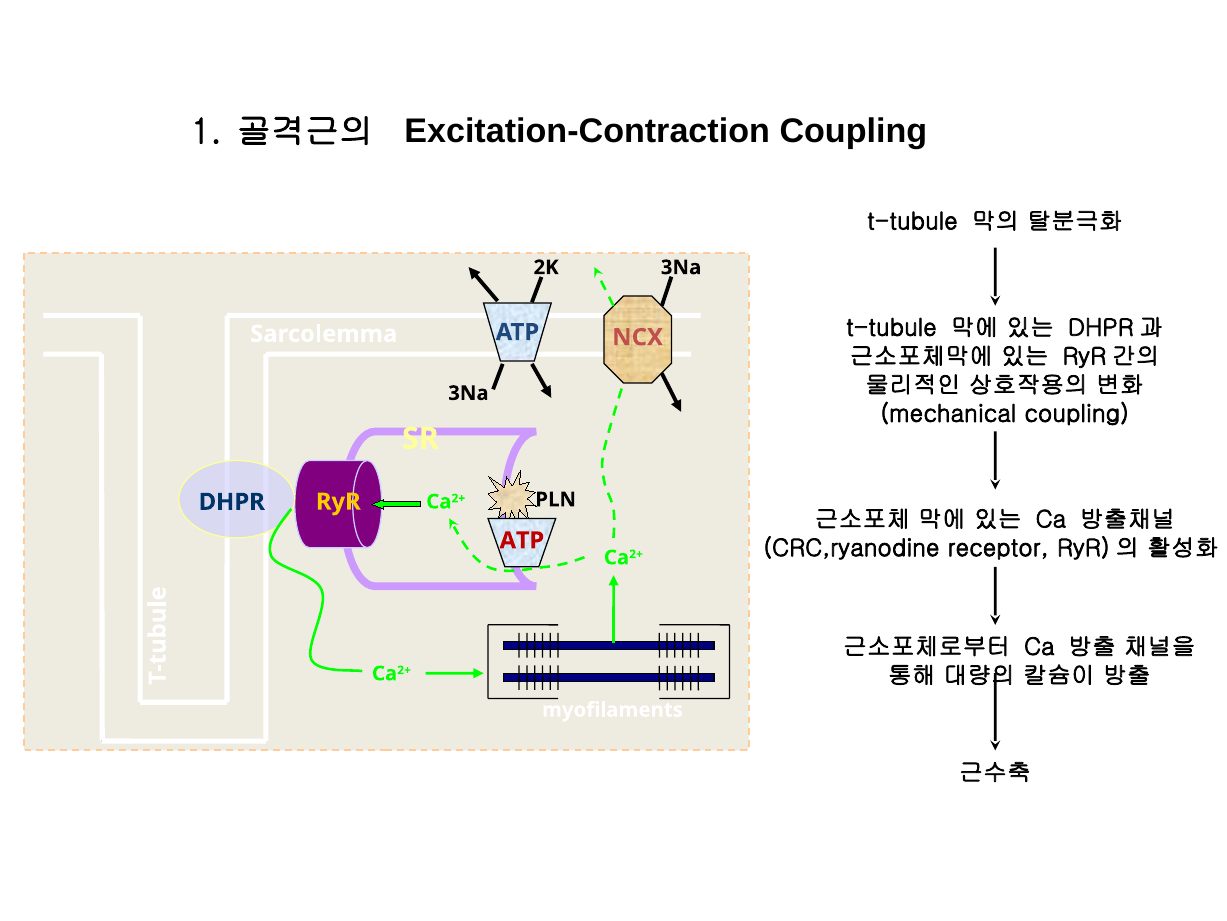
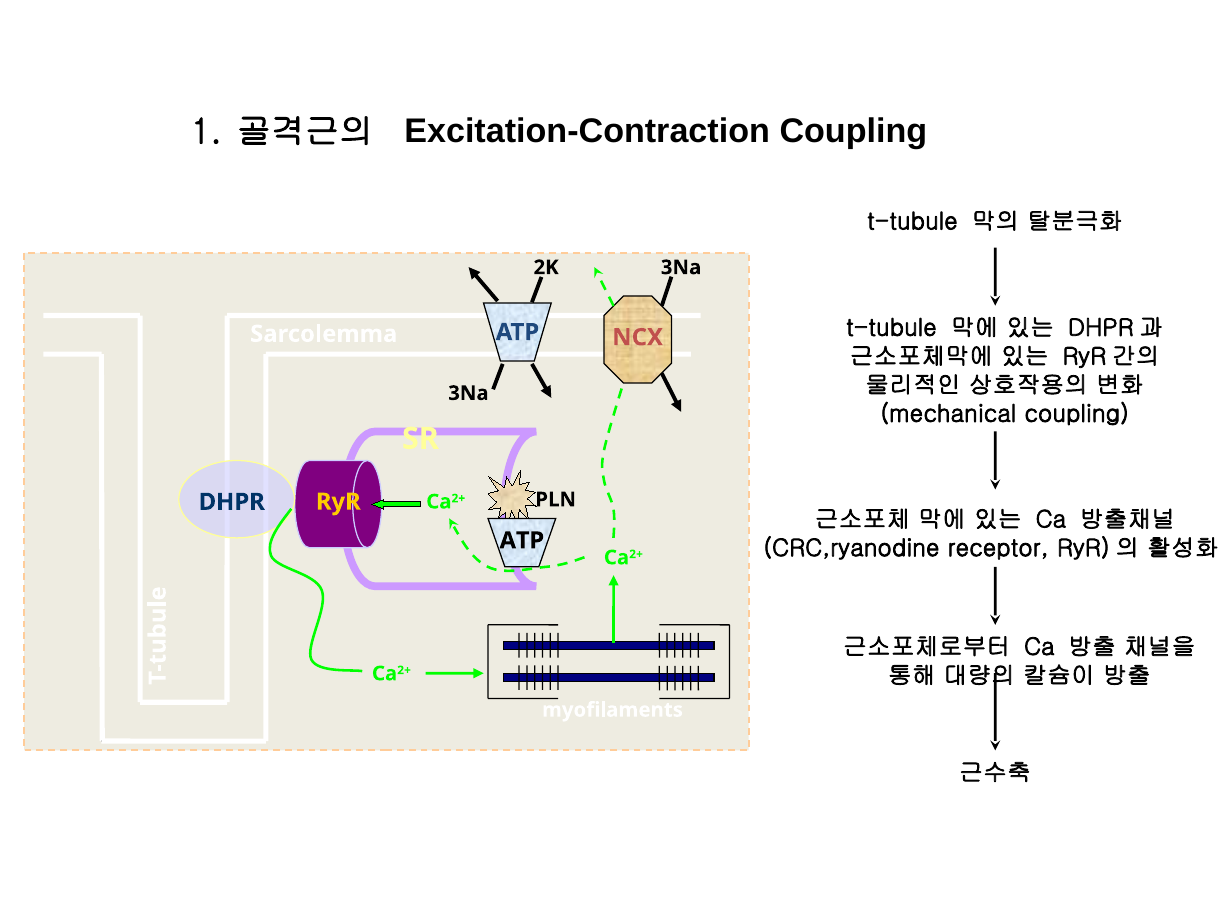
ATP colour: red -> black (522, 540)
